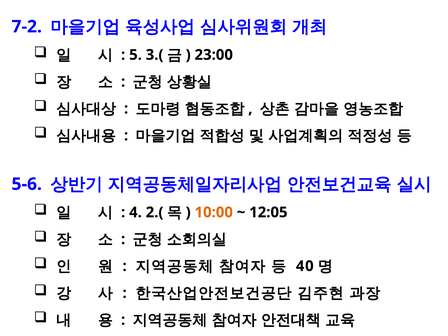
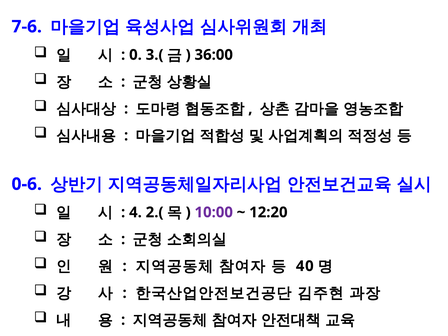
7-2: 7-2 -> 7-6 (27, 27)
5: 5 -> 0 (135, 55)
23:00: 23:00 -> 36:00 (214, 55)
5-6: 5-6 -> 0-6 (27, 184)
10:00 colour: orange -> purple (214, 212)
12:05: 12:05 -> 12:20 (268, 212)
